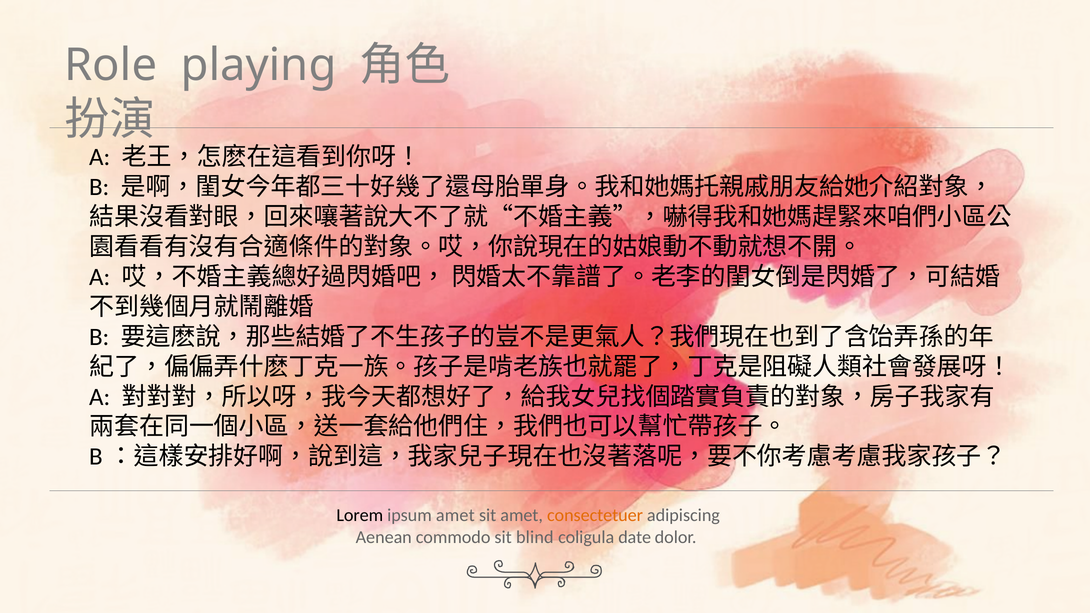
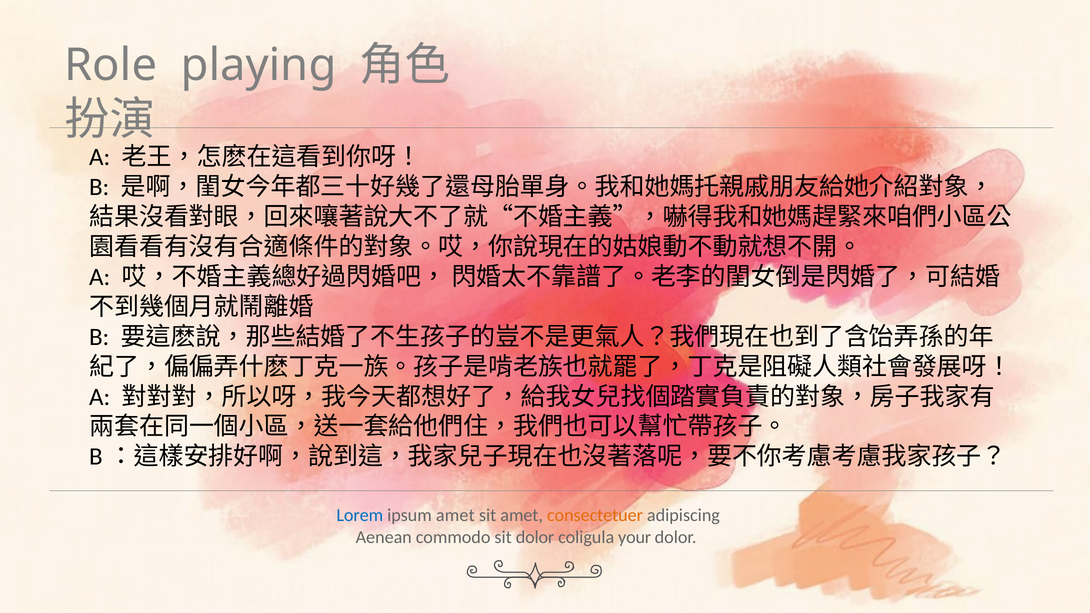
Lorem colour: black -> blue (360, 515)
sit blind: blind -> dolor (535, 537)
date: date -> your (635, 537)
